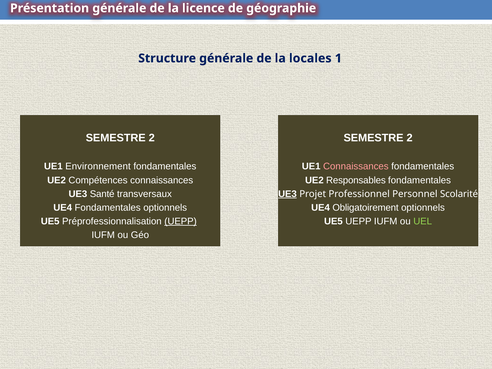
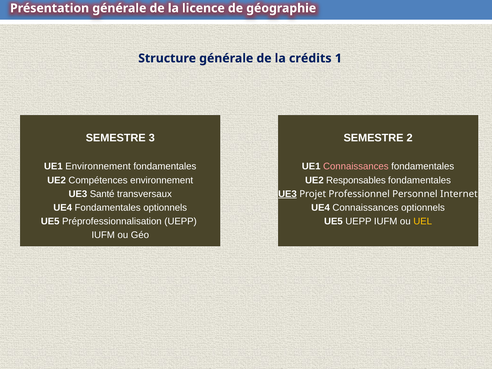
locales: locales -> crédits (310, 58)
2: 2 -> 3 (152, 138)
Compétences connaissances: connaissances -> environnement (162, 180)
Scolarité: Scolarité -> Internet (459, 194)
UE4 Obligatoirement: Obligatoirement -> Connaissances (365, 208)
UEPP underline: present -> none (181, 221)
UEL colour: light green -> yellow (423, 221)
